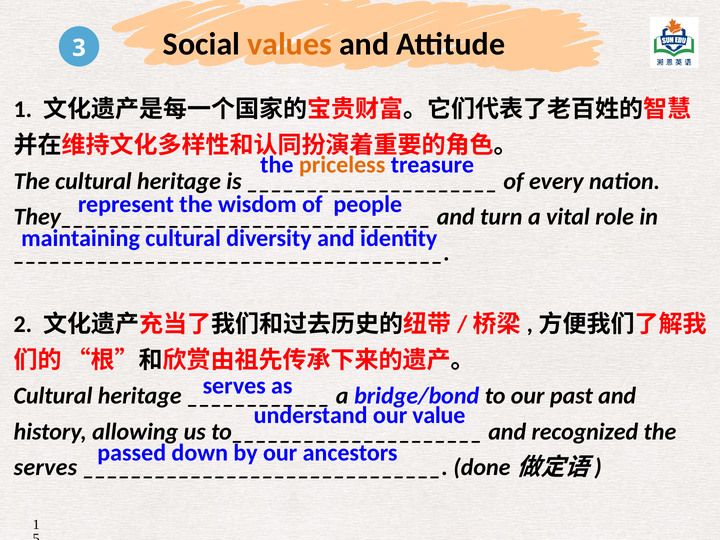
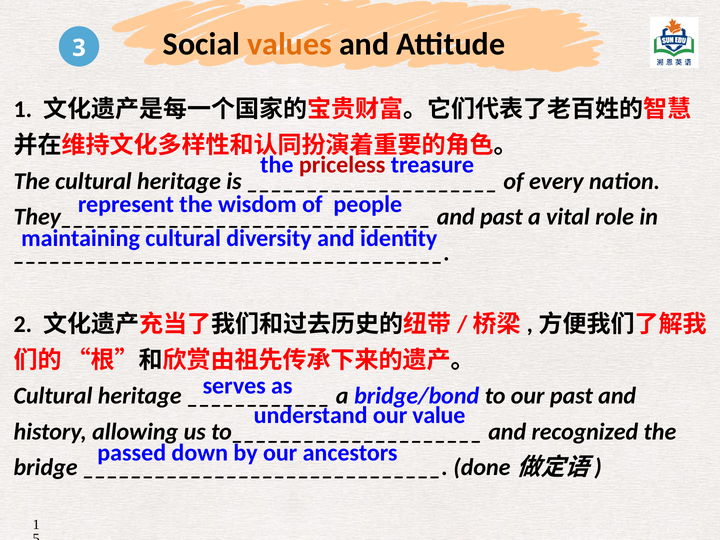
priceless colour: orange -> red (342, 165)
and turn: turn -> past (501, 217)
serves: serves -> bridge (46, 468)
